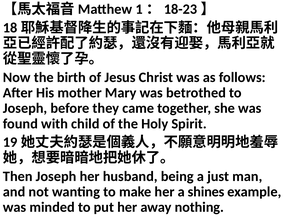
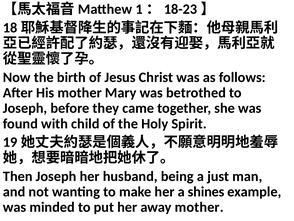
away nothing: nothing -> mother (199, 207)
